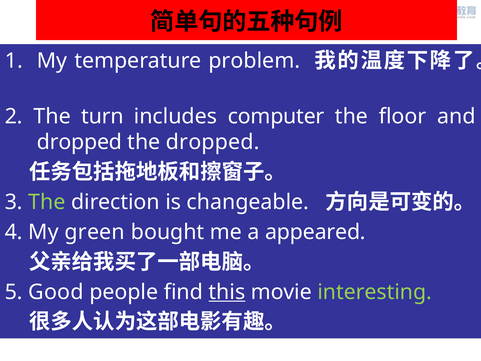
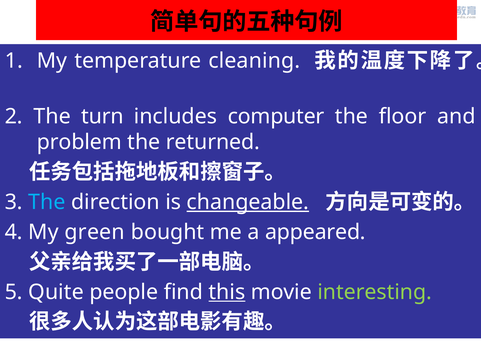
problem: problem -> cleaning (254, 61)
dropped: dropped -> problem (79, 142)
the dropped: dropped -> returned (213, 142)
The colour: light green -> light blue (47, 202)
changeable underline: none -> present (248, 202)
Good: Good -> Quite (56, 292)
